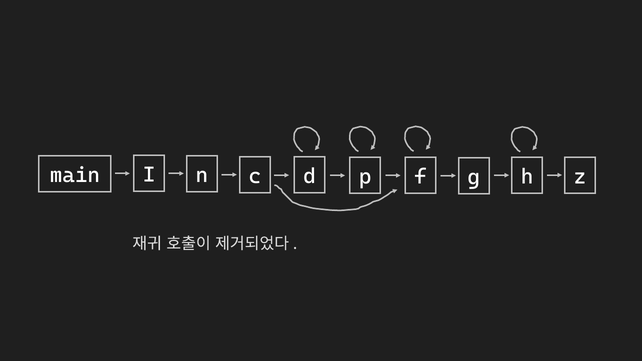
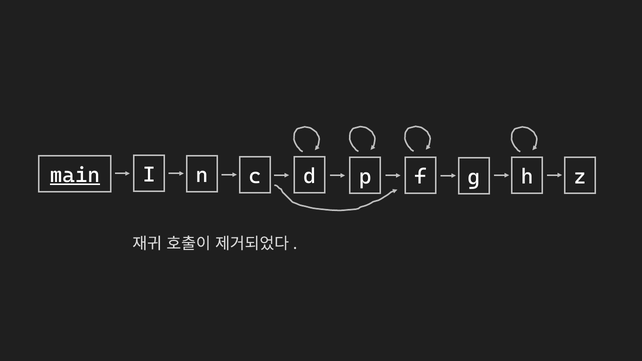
main underline: none -> present (75, 175)
